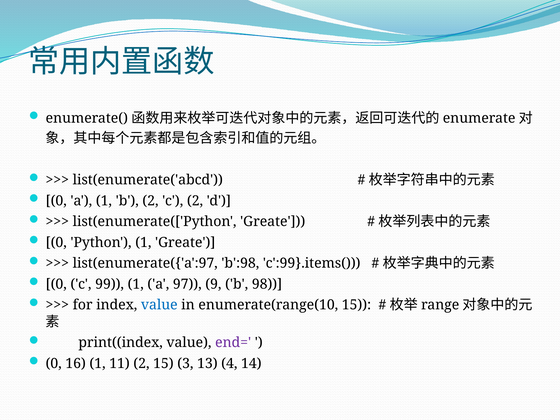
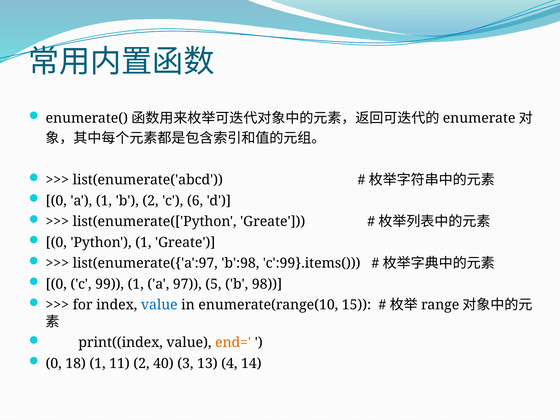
c 2: 2 -> 6 (195, 201)
9: 9 -> 5 (213, 284)
end= colour: purple -> orange (233, 343)
16: 16 -> 18 (76, 363)
2 15: 15 -> 40 (163, 363)
